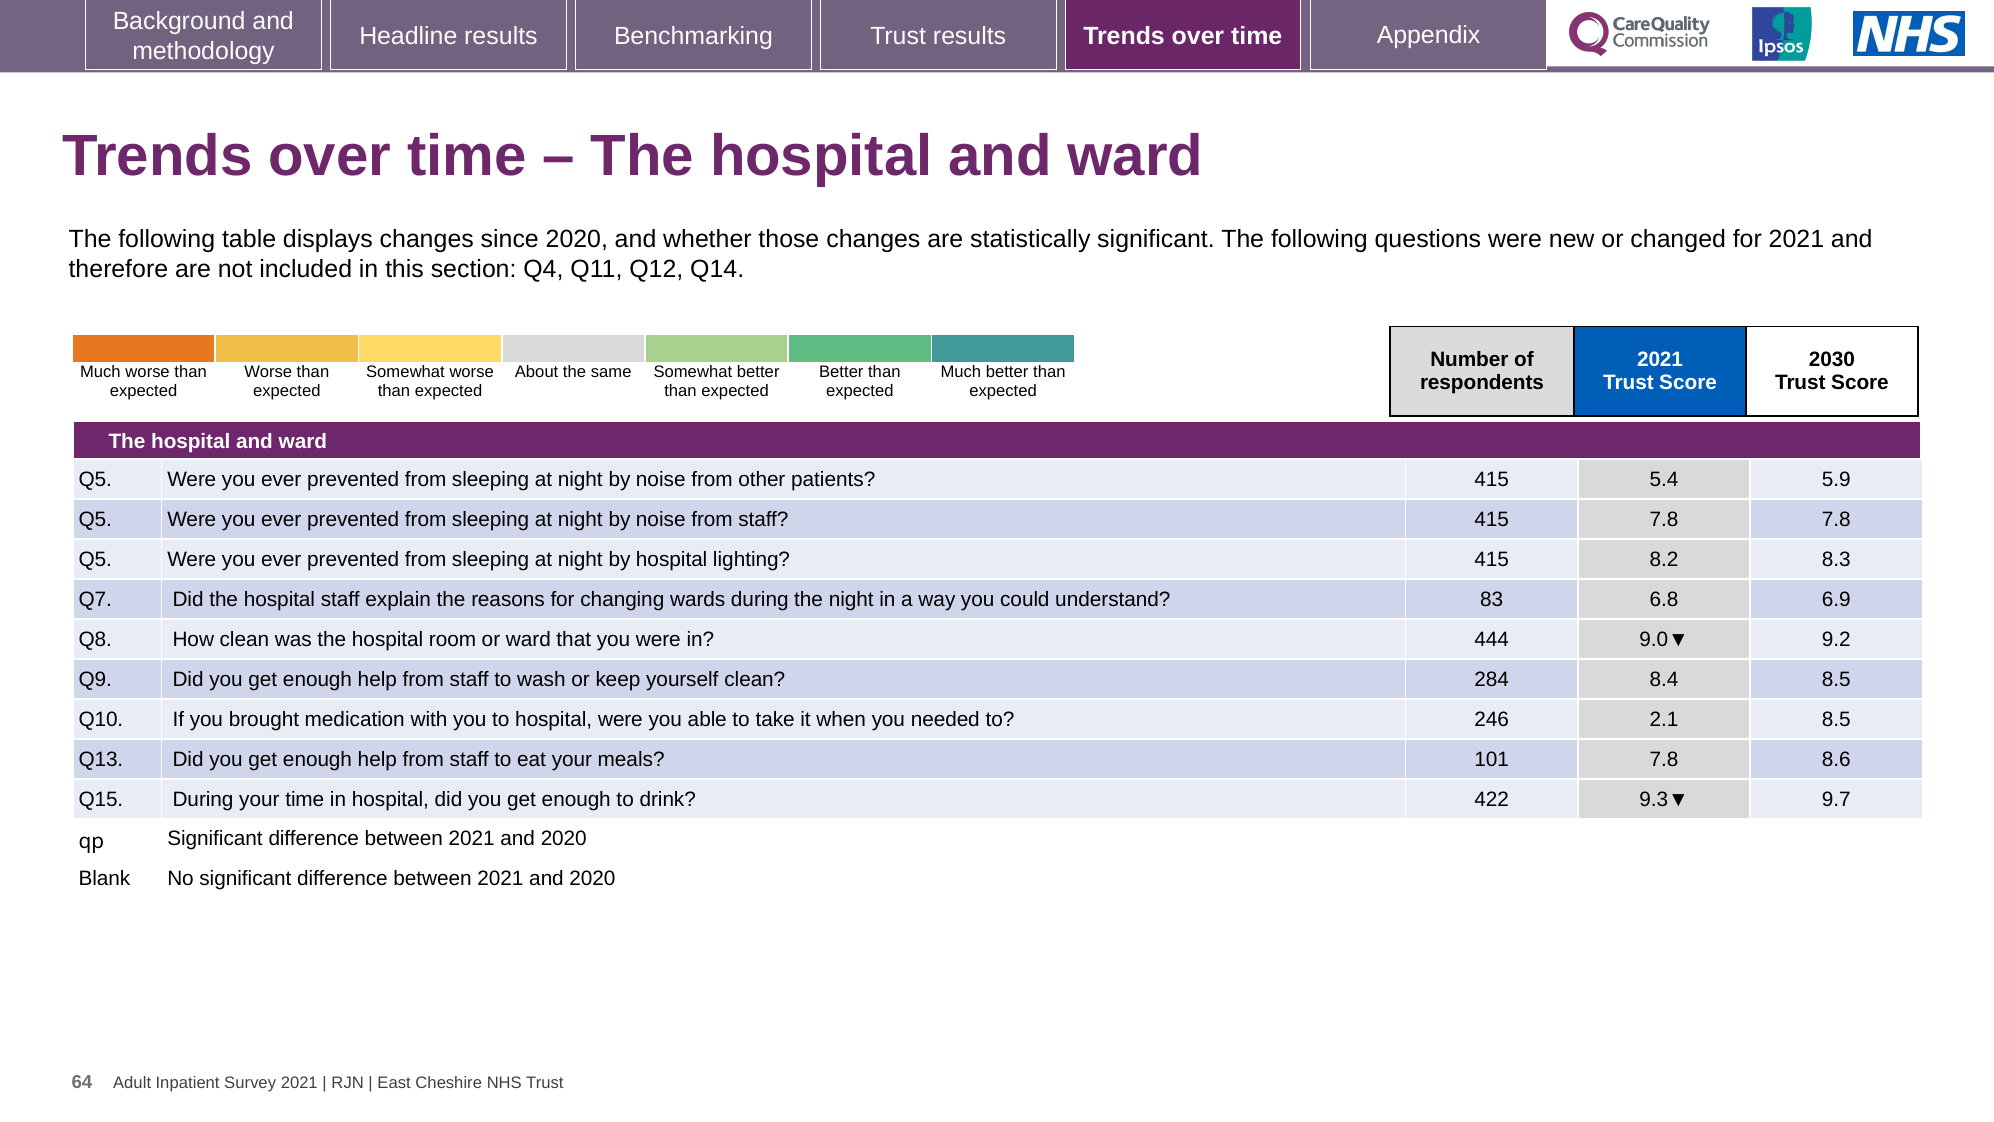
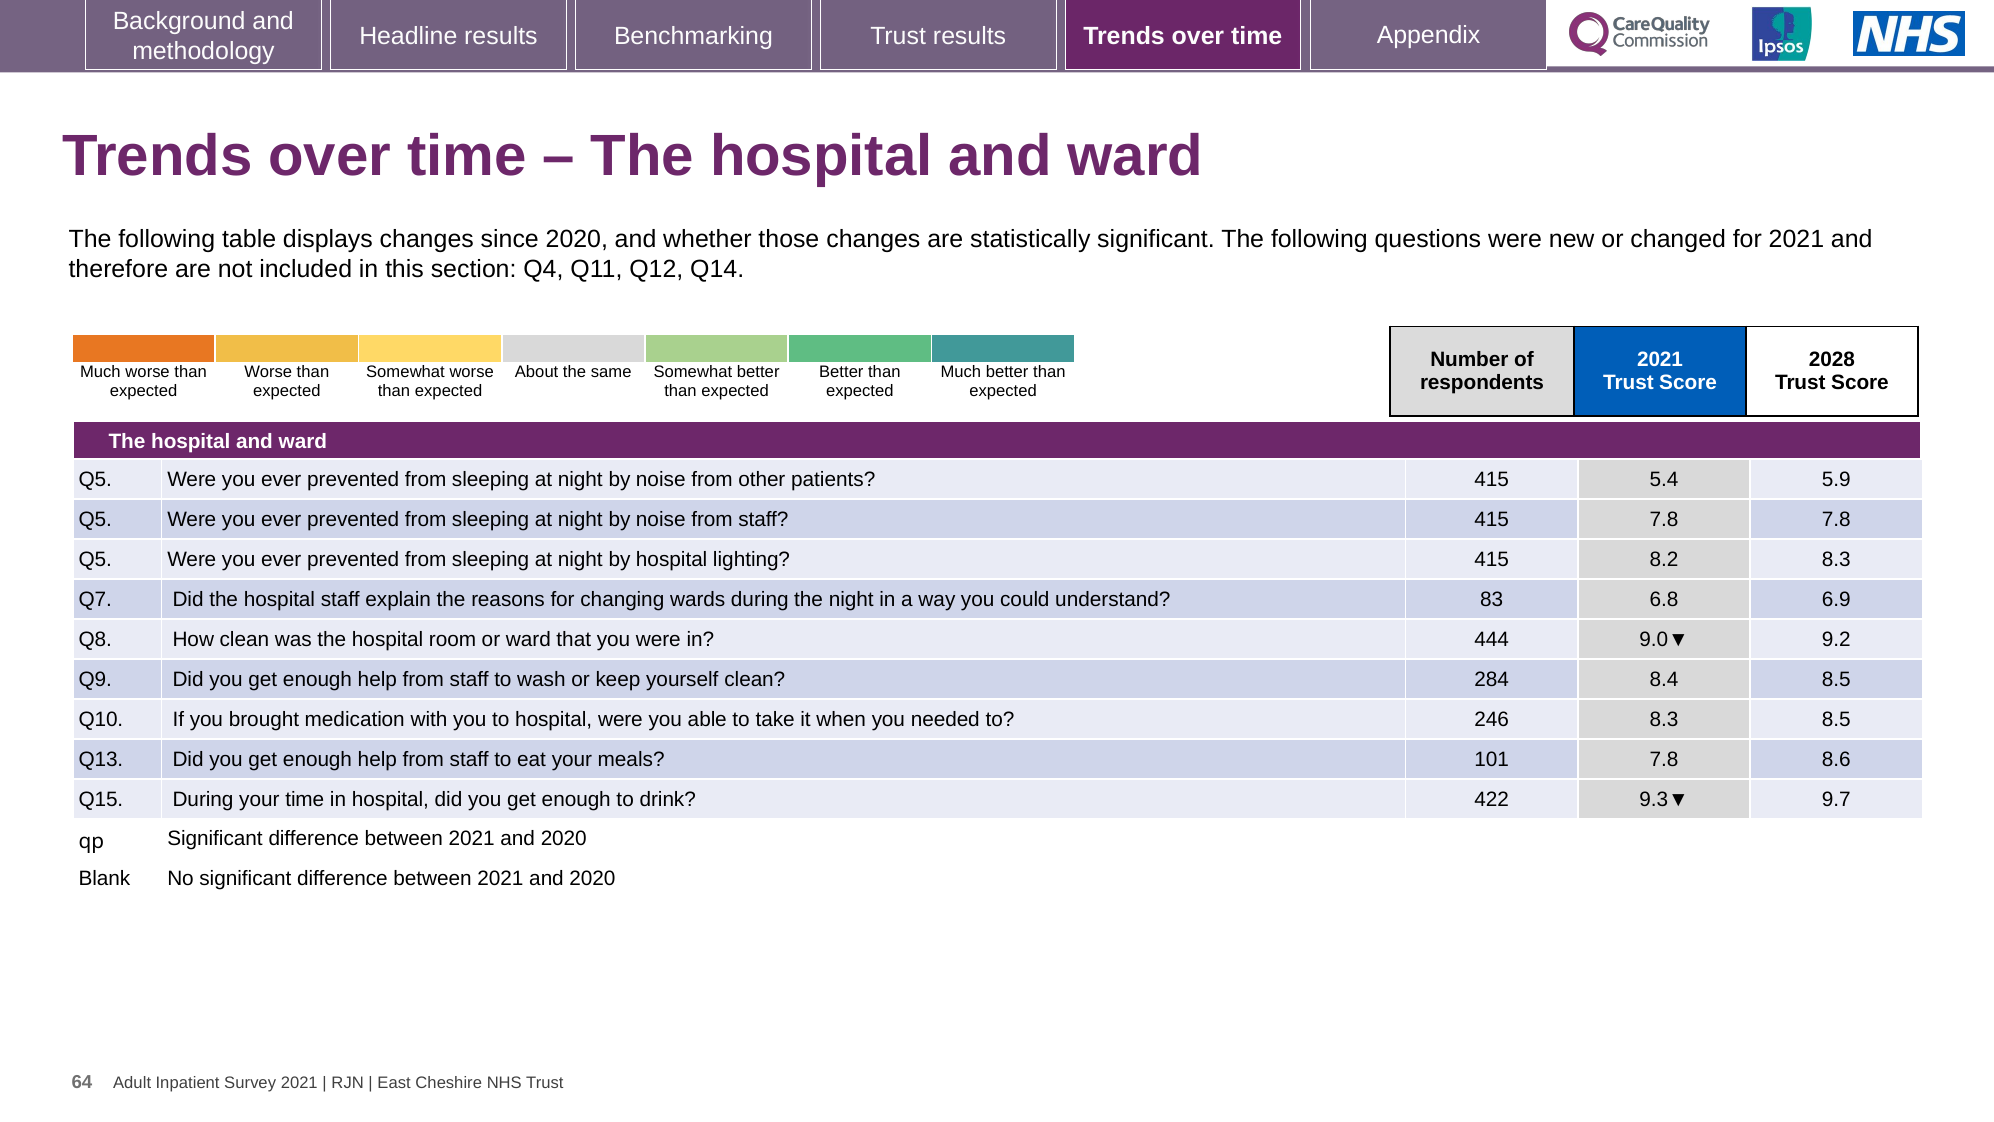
2030: 2030 -> 2028 (1832, 360)
246 2.1: 2.1 -> 8.3 (1664, 719)
